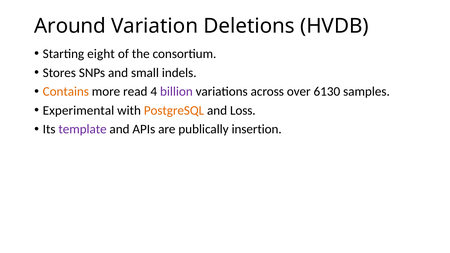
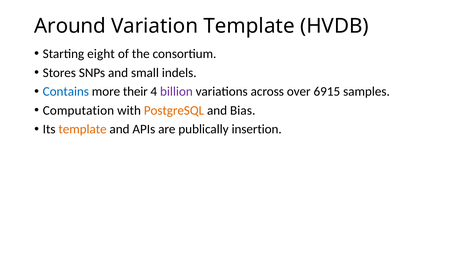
Variation Deletions: Deletions -> Template (249, 26)
Contains colour: orange -> blue (66, 92)
read: read -> their (135, 92)
6130: 6130 -> 6915 (327, 92)
Experimental: Experimental -> Computation (78, 110)
Loss: Loss -> Bias (243, 110)
template colour: purple -> orange (83, 129)
